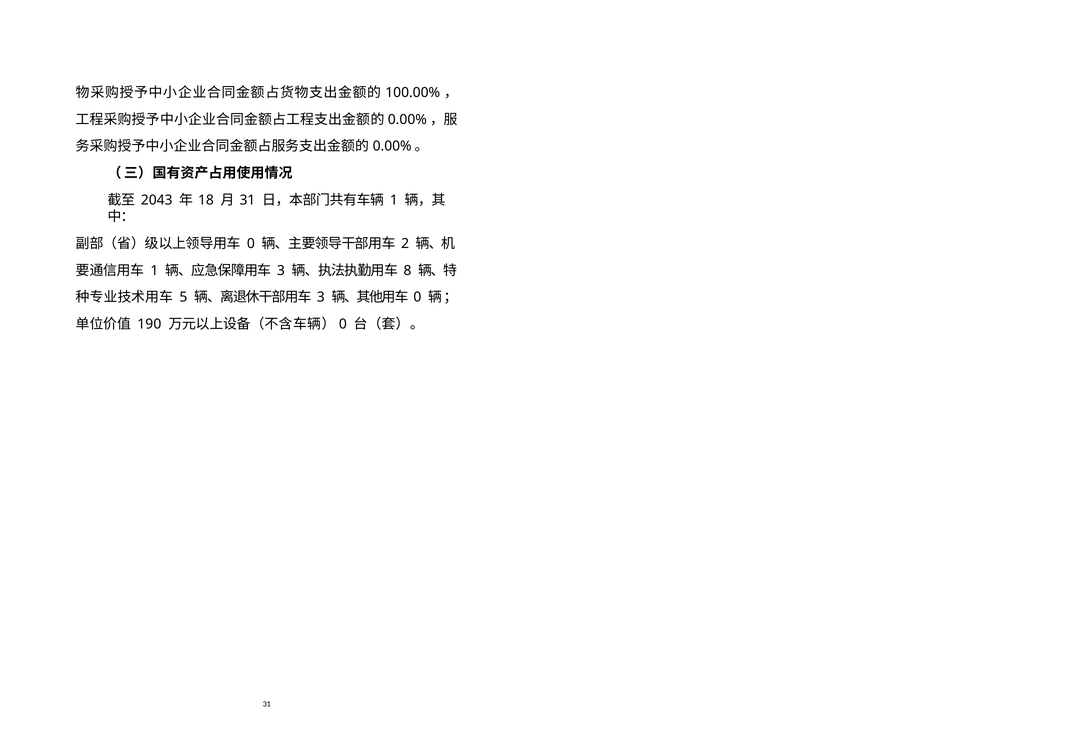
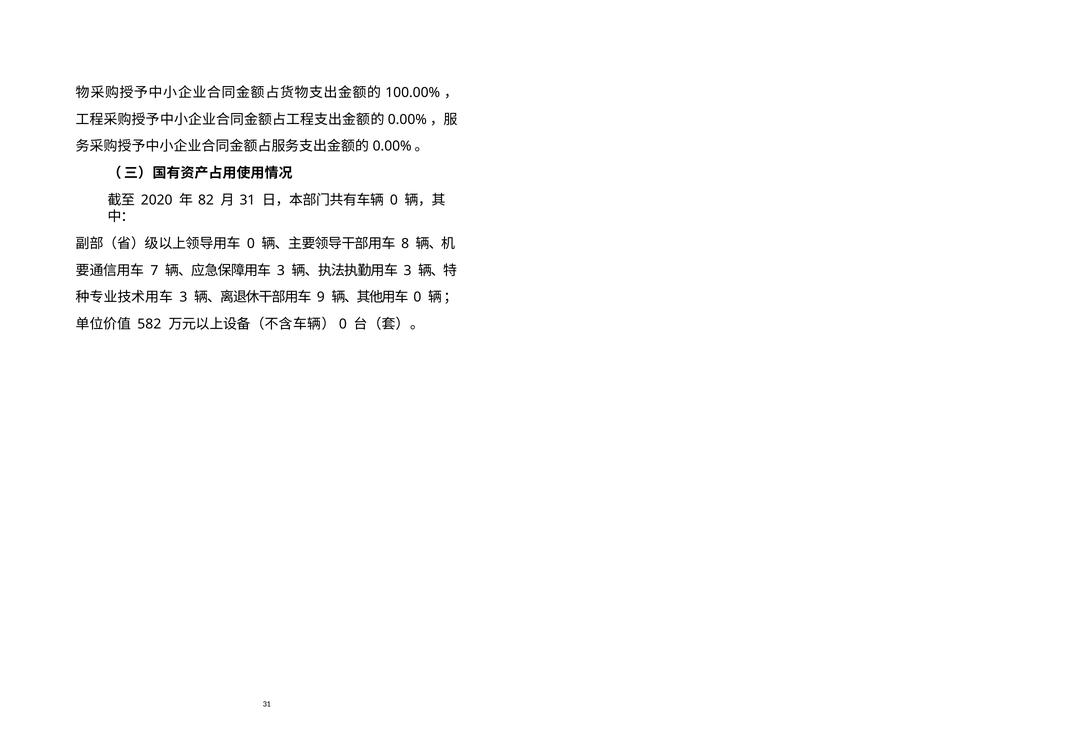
2043: 2043 -> 2020 (157, 200)
18: 18 -> 82 (206, 200)
1: 1 -> 0 (394, 200)
2: 2 -> 8 (405, 244)
1: 1 -> 7 (154, 270)
8: 8 -> 3 (408, 270)
5: 5 -> 3 (183, 297)
3: 3 -> 9 (321, 297)
190: 190 -> 582 (149, 324)
